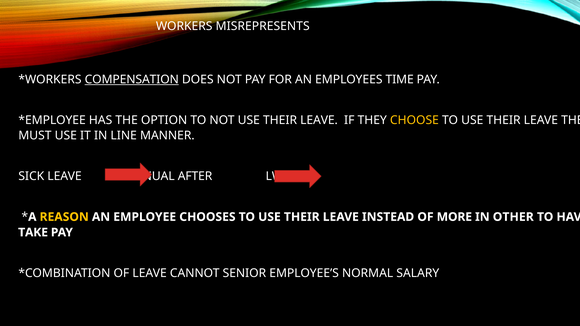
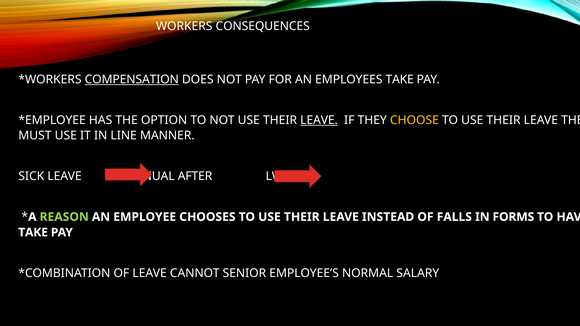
MISREPRESENTS: MISREPRESENTS -> CONSEQUENCES (263, 26)
EMPLOYEES TIME: TIME -> TAKE (400, 79)
LEAVE underline: none -> present (319, 120)
REASON colour: yellow -> light green (64, 217)
MORE: MORE -> FALLS (454, 217)
OTHER: OTHER -> FORMS (513, 217)
